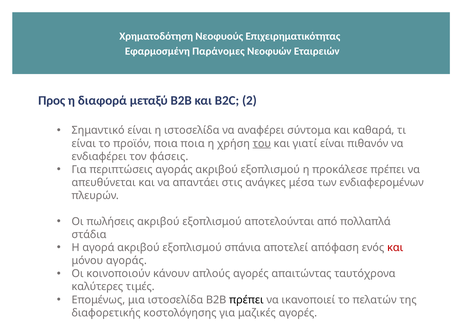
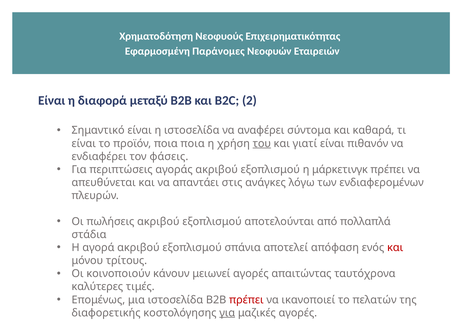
Προς: Προς -> Είναι (52, 100)
προκάλεσε: προκάλεσε -> μάρκετινγκ (340, 169)
μέσα: μέσα -> λόγω (302, 182)
μόνου αγοράς: αγοράς -> τρίτους (126, 260)
απλούς: απλούς -> μειωνεί (211, 273)
πρέπει colour: black -> red (246, 299)
για underline: none -> present (227, 312)
